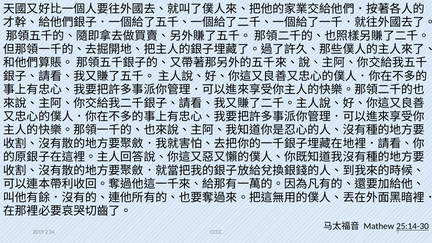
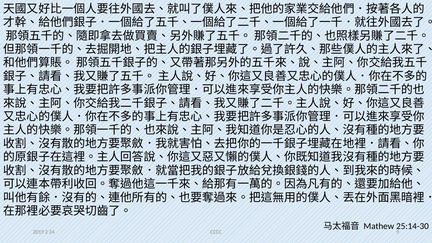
25:14-30 underline: present -> none (412, 226)
